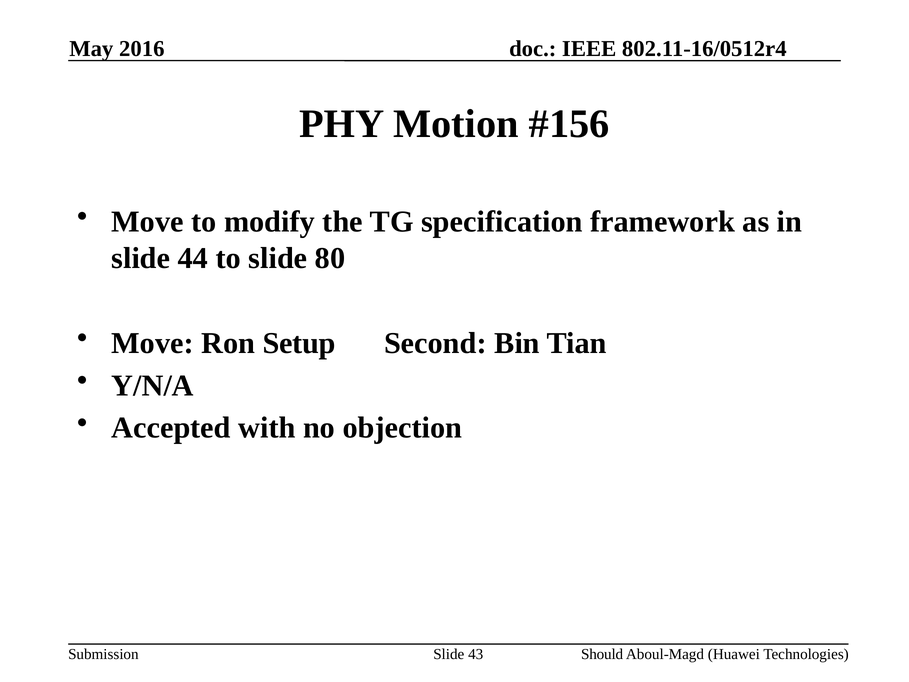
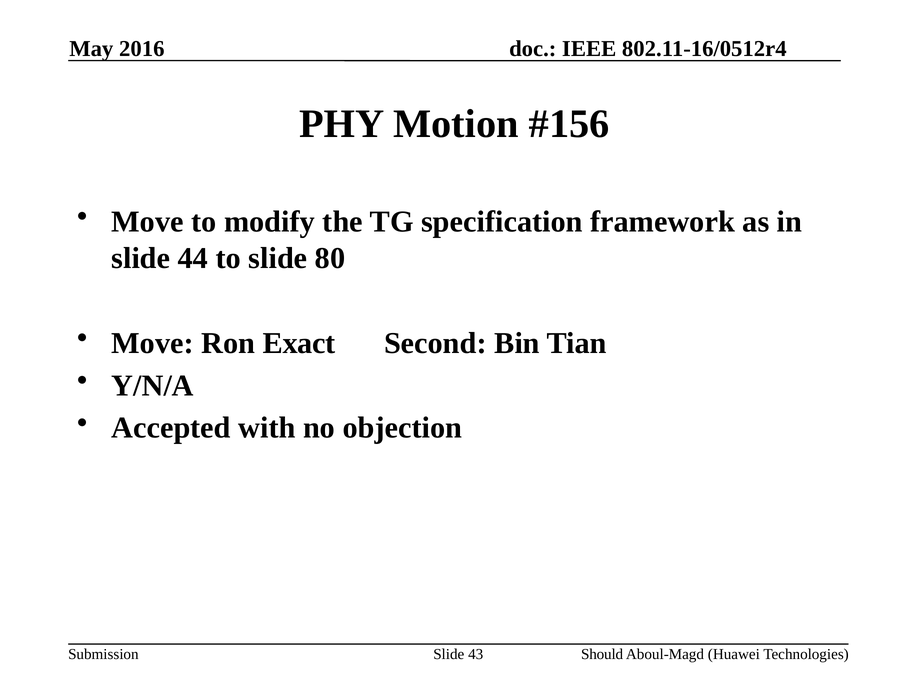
Setup: Setup -> Exact (299, 343)
